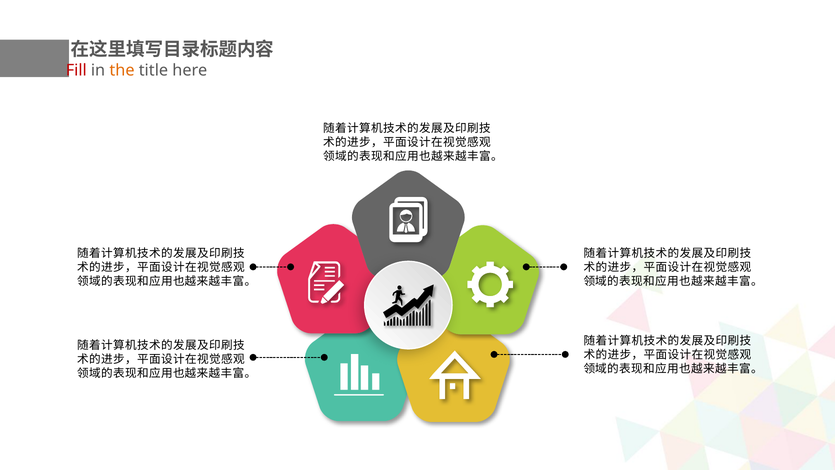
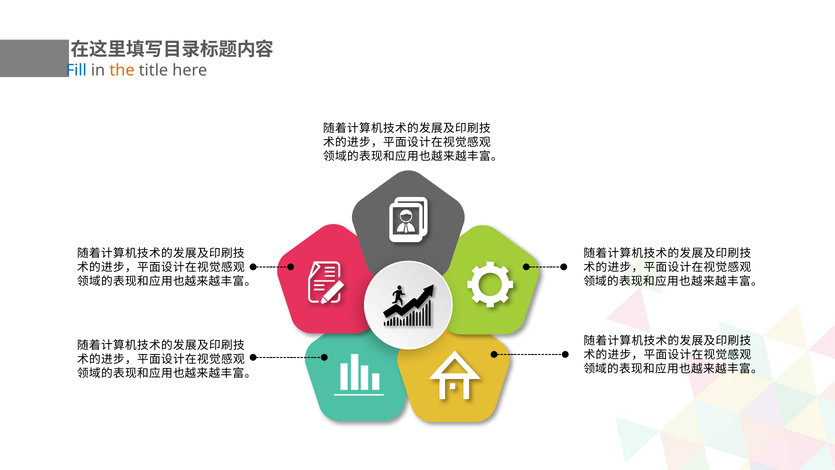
Fill colour: red -> blue (76, 70)
